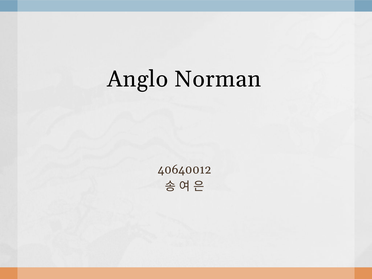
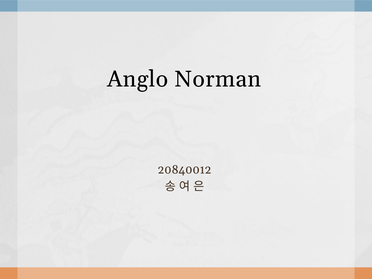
40640012: 40640012 -> 20840012 (185, 170)
